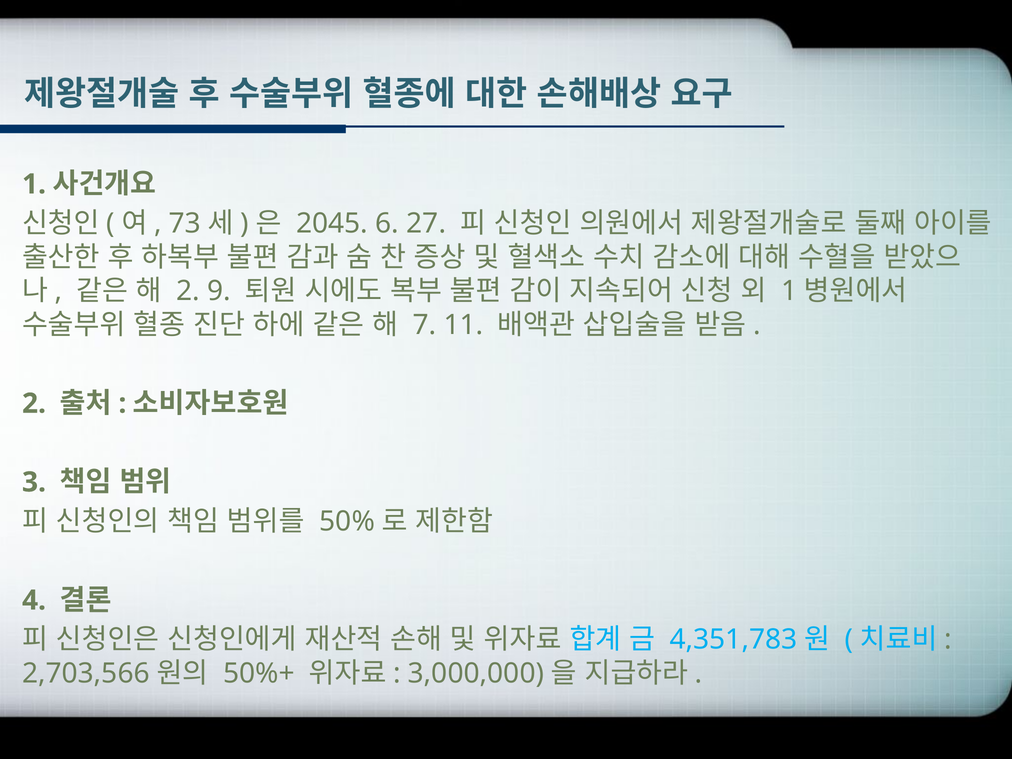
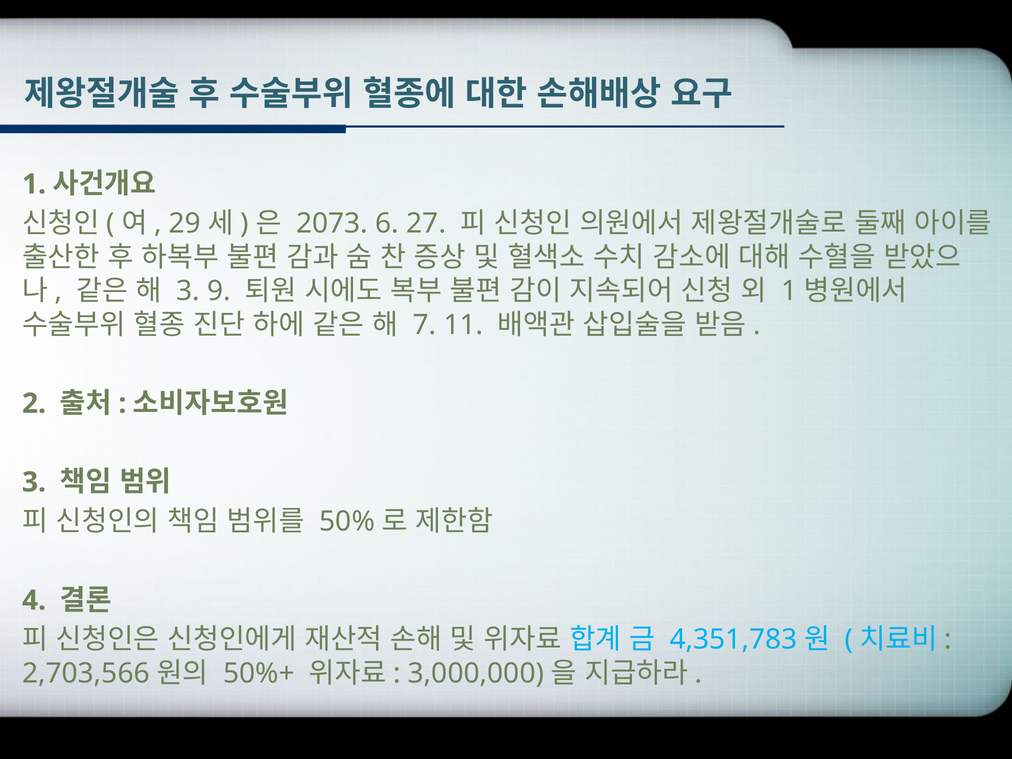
73: 73 -> 29 (185, 224)
2045: 2045 -> 2073 (332, 224)
2: 2 -> 3 (188, 291)
